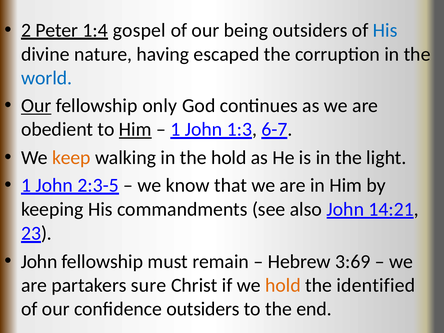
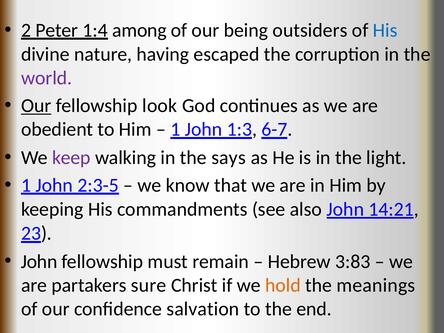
gospel: gospel -> among (139, 30)
world colour: blue -> purple (47, 78)
only: only -> look (160, 106)
Him underline: present -> none (135, 129)
keep colour: orange -> purple (71, 158)
the hold: hold -> says (229, 158)
3:69: 3:69 -> 3:83 (353, 261)
identified: identified -> meanings (376, 285)
confidence outsiders: outsiders -> salvation (203, 309)
